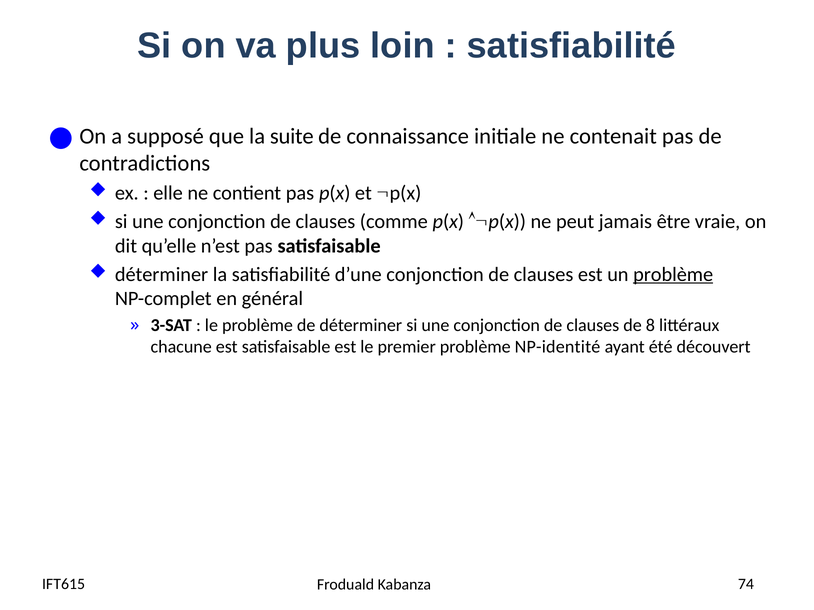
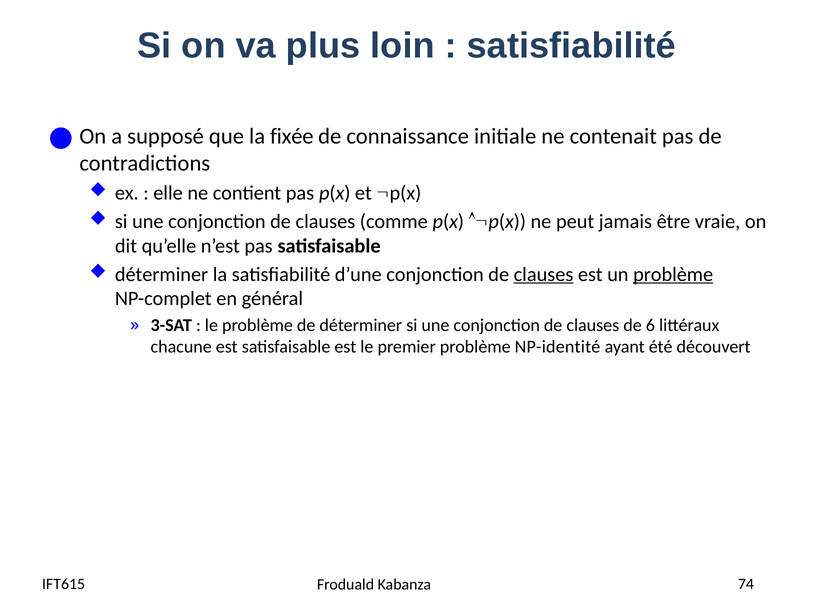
suite: suite -> fixée (292, 136)
clauses underline: none -> present (543, 275)
8: 8 -> 6 (650, 325)
